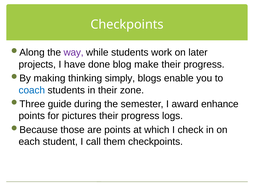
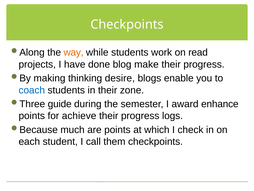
way colour: purple -> orange (74, 52)
later: later -> read (198, 52)
simply: simply -> desire (120, 78)
pictures: pictures -> achieve (79, 116)
those: those -> much (73, 129)
